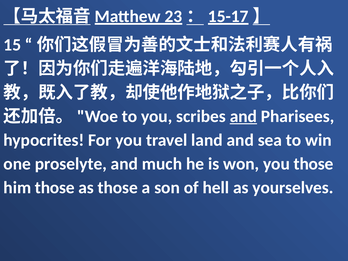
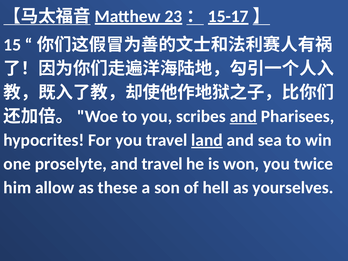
land underline: none -> present (207, 140)
and much: much -> travel (162, 164)
you those: those -> twice (313, 164)
him those: those -> allow (55, 188)
as those: those -> these (118, 188)
